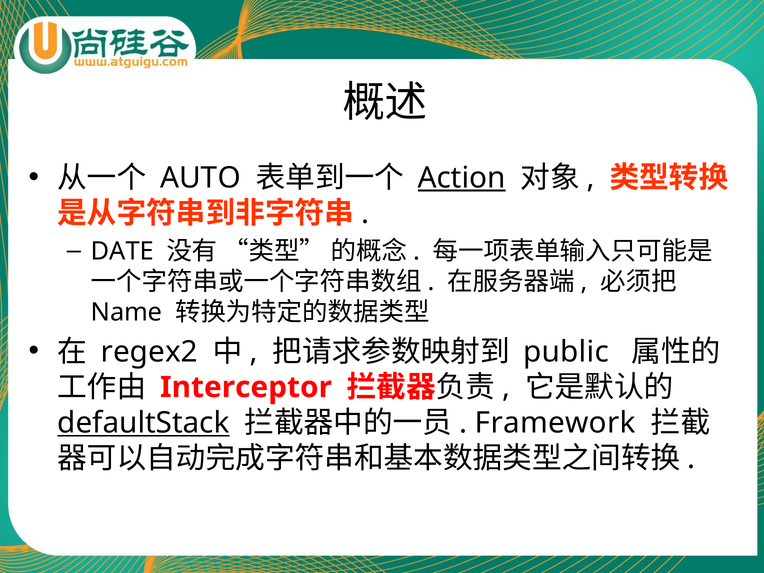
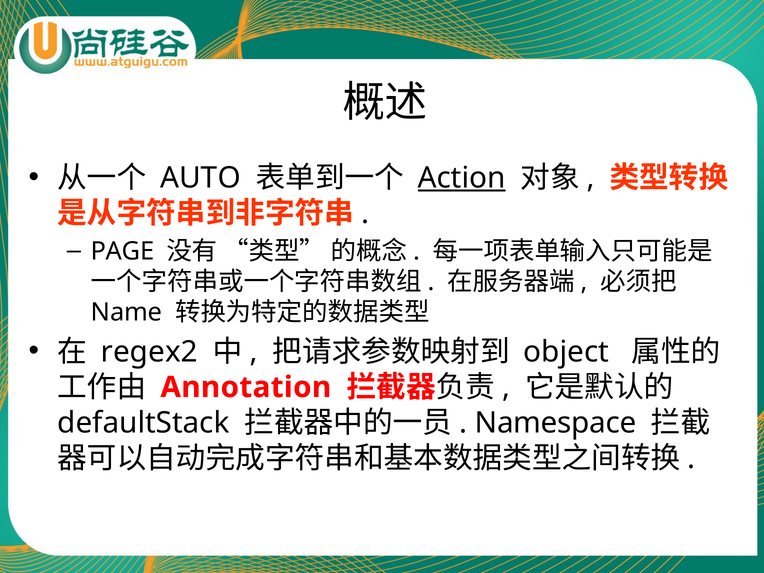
DATE: DATE -> PAGE (122, 251)
public: public -> object (566, 352)
Interceptor: Interceptor -> Annotation (246, 387)
defaultStack underline: present -> none (143, 423)
Framework: Framework -> Namespace (556, 423)
